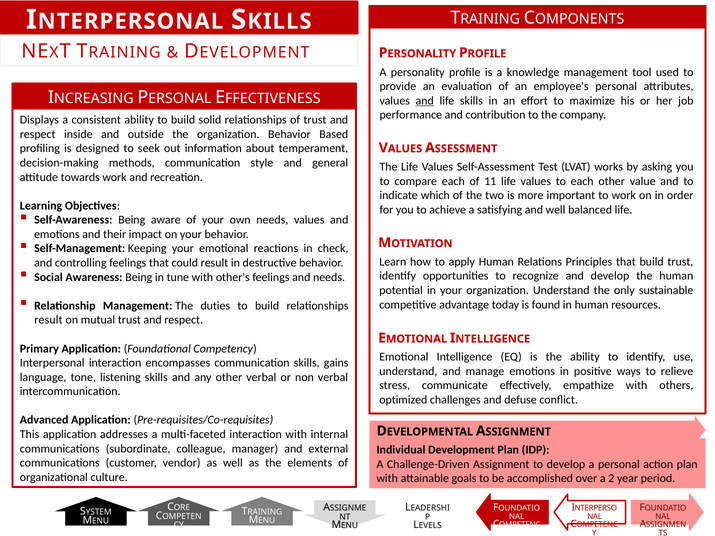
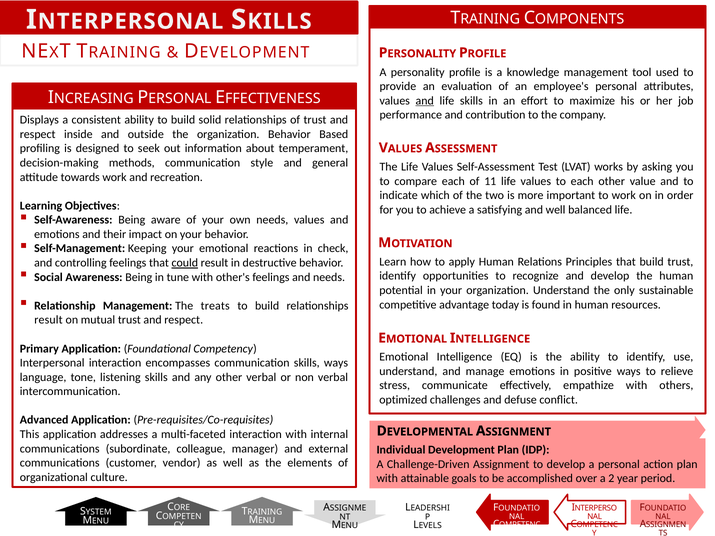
could underline: none -> present (185, 263)
duties: duties -> treats (215, 306)
skills gains: gains -> ways (336, 363)
